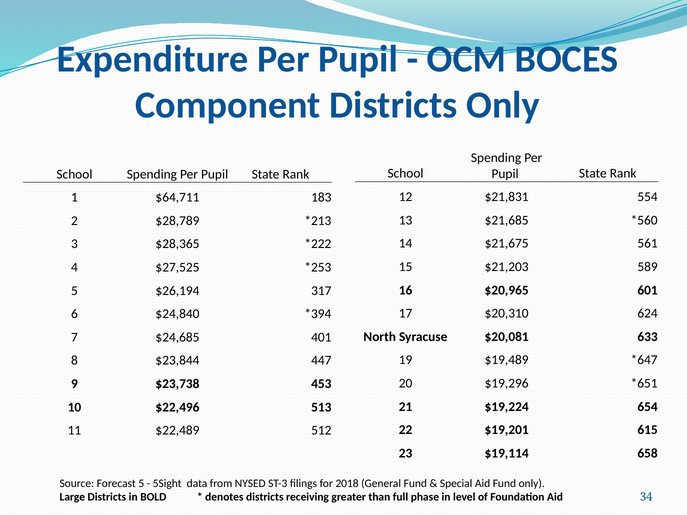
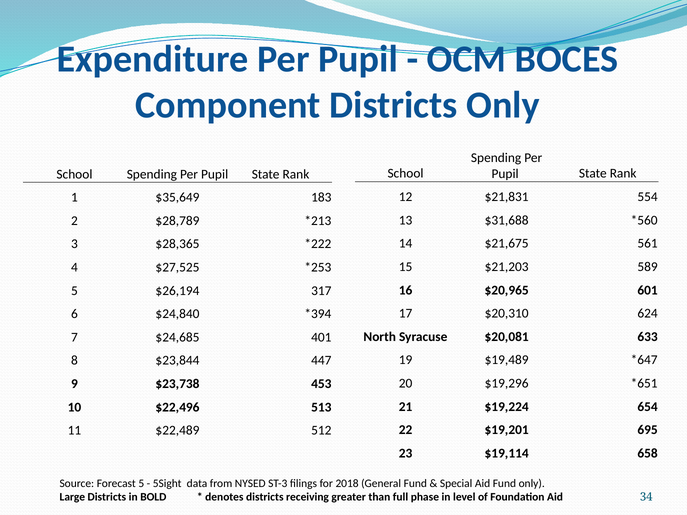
$64,711: $64,711 -> $35,649 (177, 198)
$21,685: $21,685 -> $31,688 (507, 220)
615: 615 -> 695 (648, 430)
